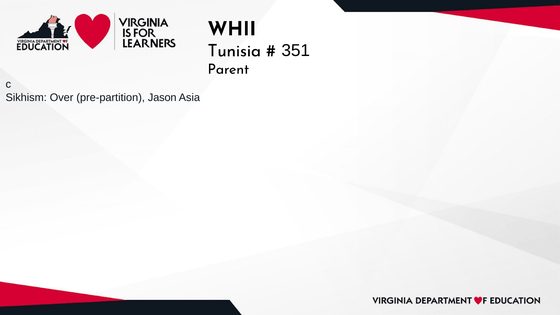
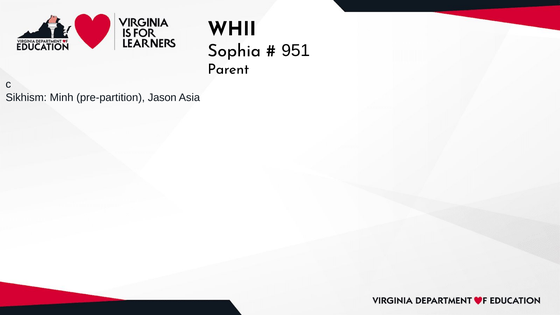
Tunisia: Tunisia -> Sophia (234, 51)
351: 351 -> 951 (296, 51)
Over: Over -> Minh (62, 97)
